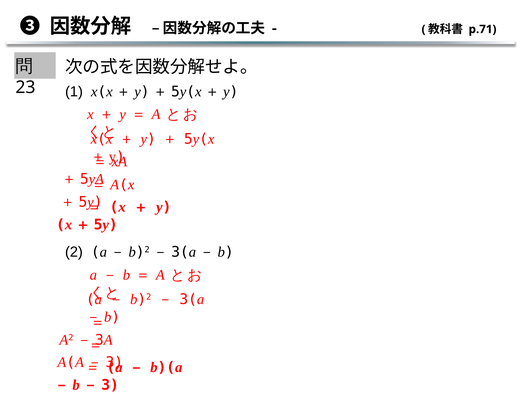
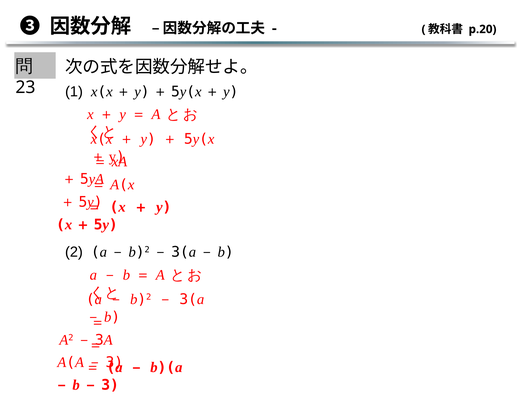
p.71: p.71 -> p.20 (483, 29)
